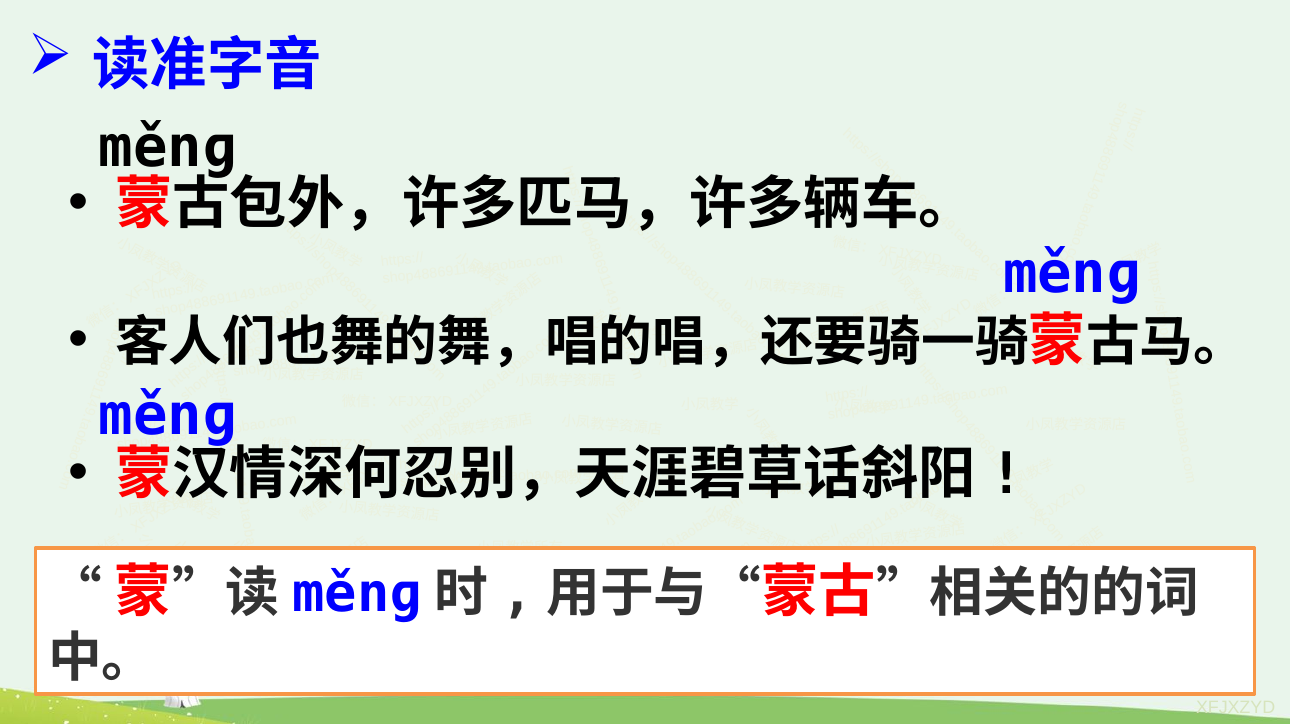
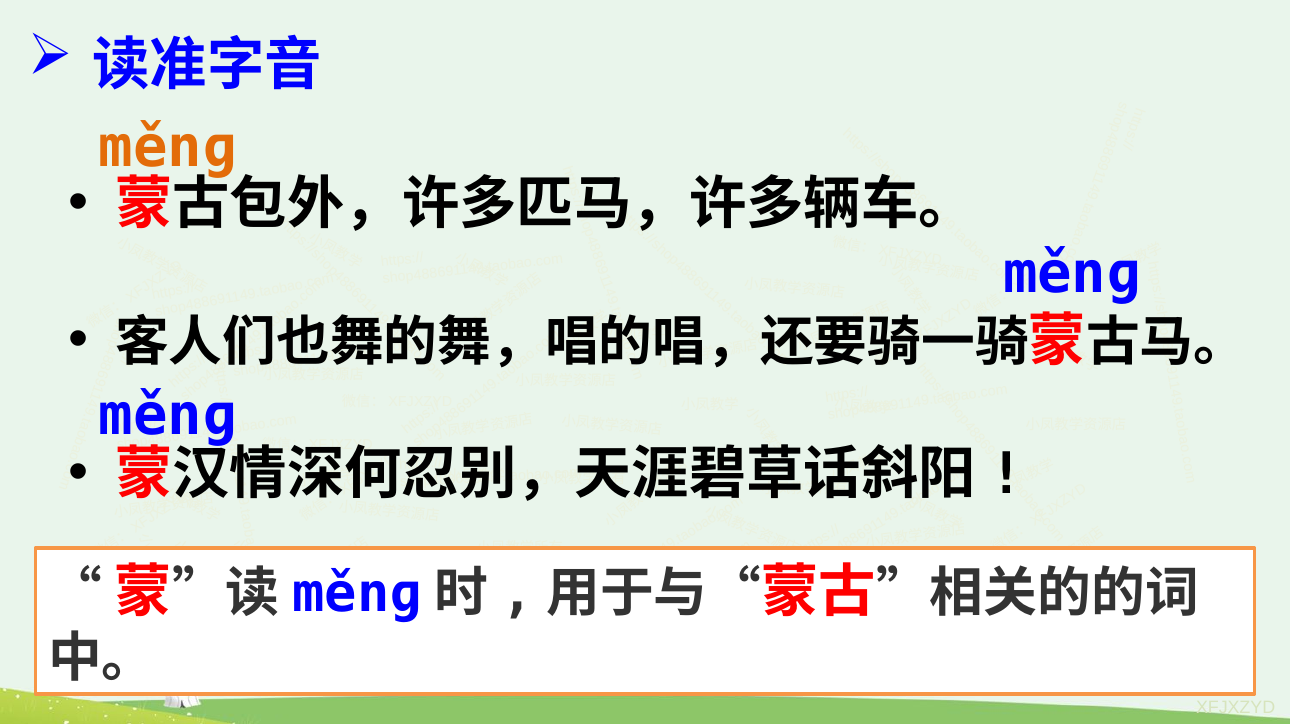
měnɡ colour: black -> orange (168, 148)
